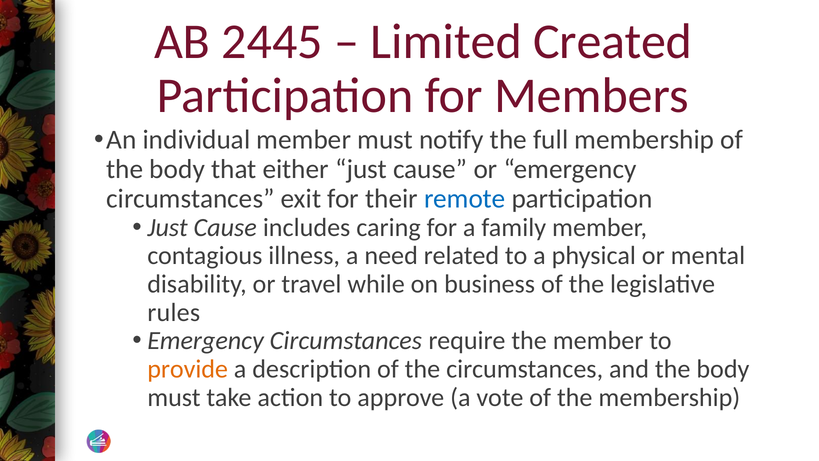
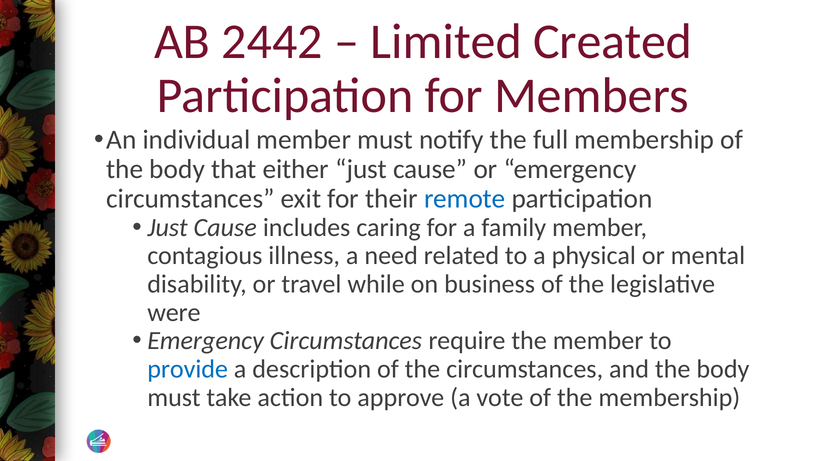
2445: 2445 -> 2442 (272, 42)
rules: rules -> were (174, 312)
provide colour: orange -> blue (188, 369)
